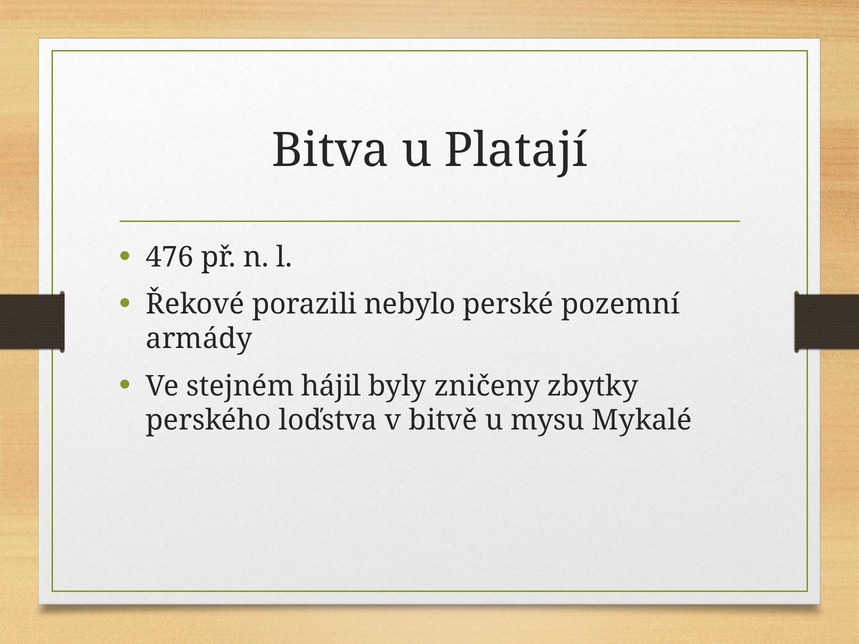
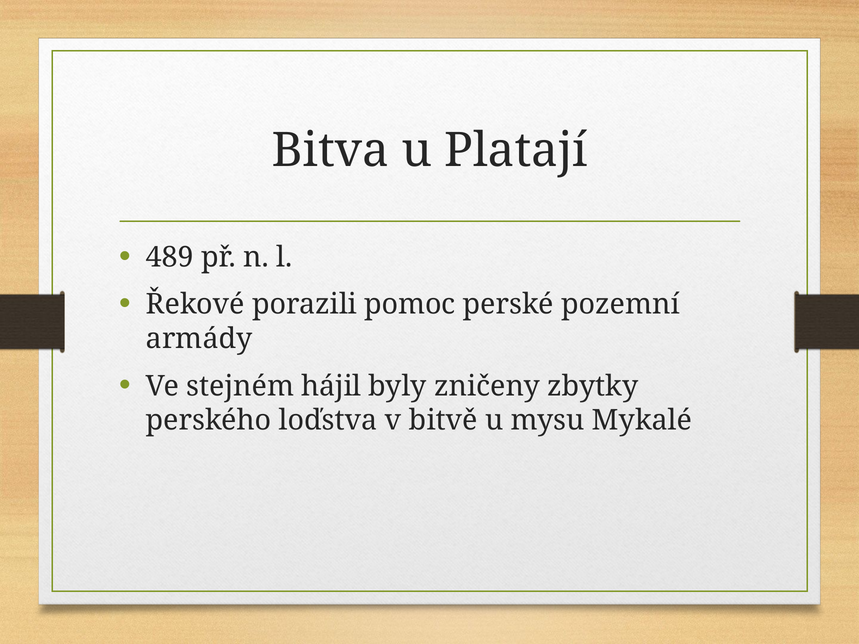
476: 476 -> 489 (170, 257)
nebylo: nebylo -> pomoc (410, 305)
